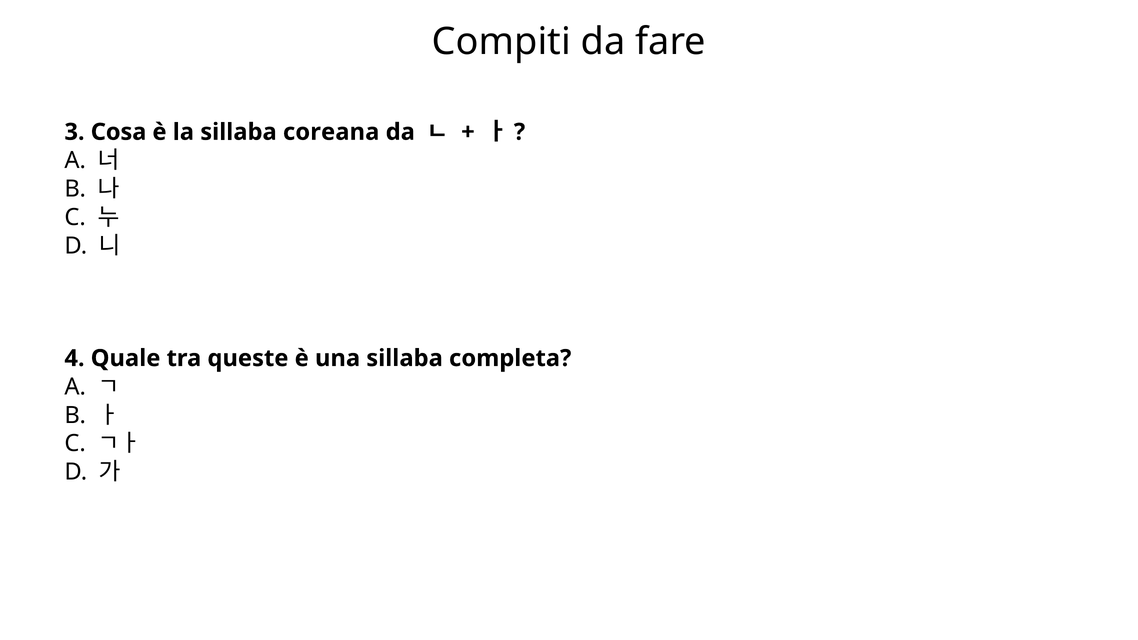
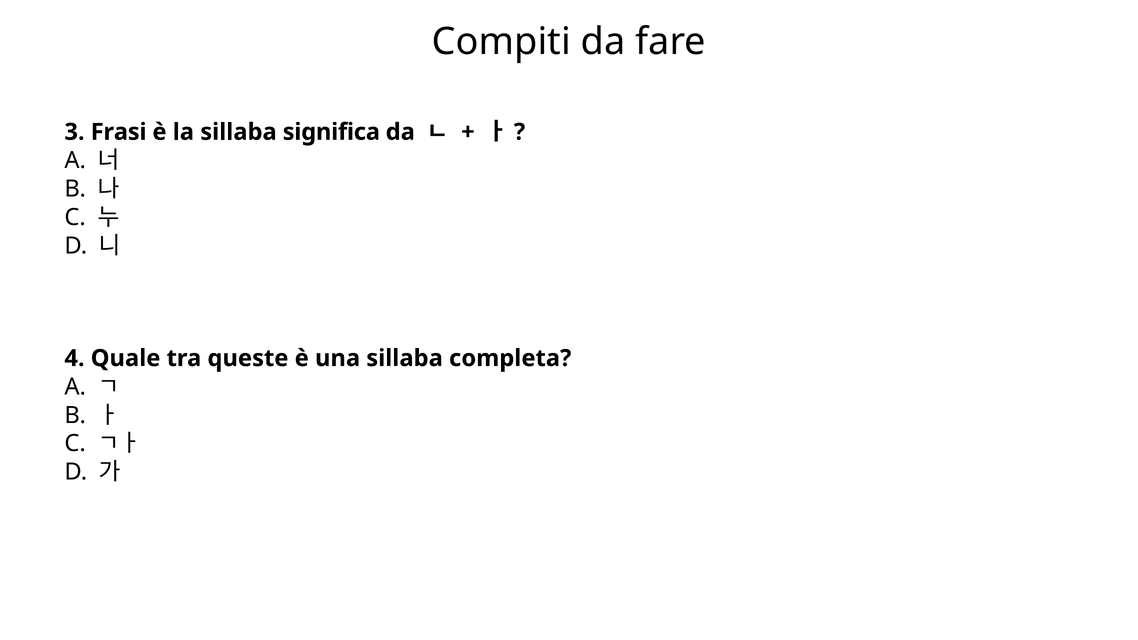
Cosa: Cosa -> Frasi (119, 132)
coreana: coreana -> significa (331, 132)
